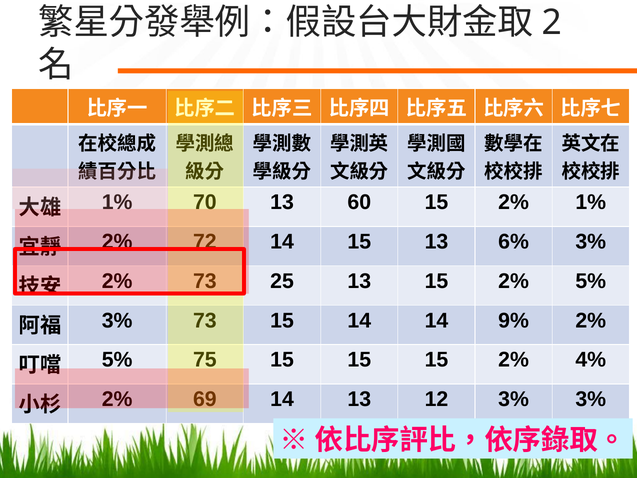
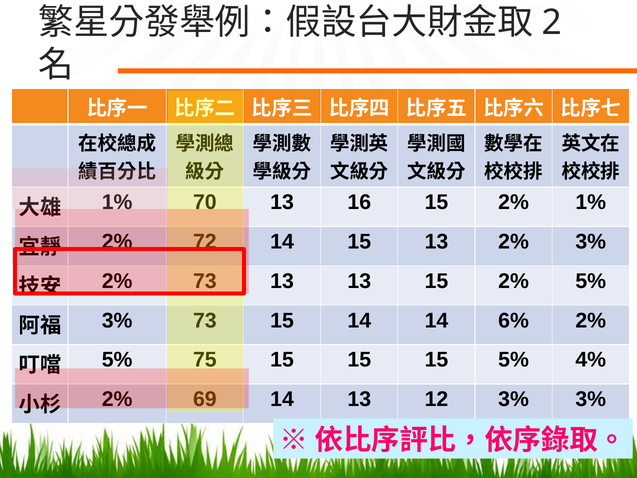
60: 60 -> 16 (359, 202)
13 6%: 6% -> 2% (514, 242)
25: 25 -> 13 (282, 281)
9%: 9% -> 6% (514, 320)
15 15 2%: 2% -> 5% (514, 360)
